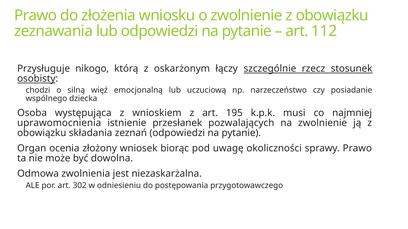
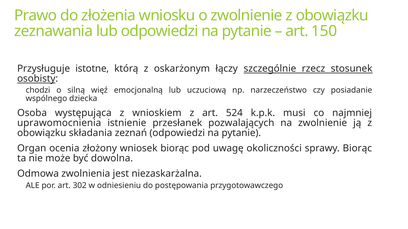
112: 112 -> 150 (324, 31)
nikogo: nikogo -> istotne (92, 69)
195: 195 -> 524 (234, 113)
sprawy Prawo: Prawo -> Biorąc (357, 149)
